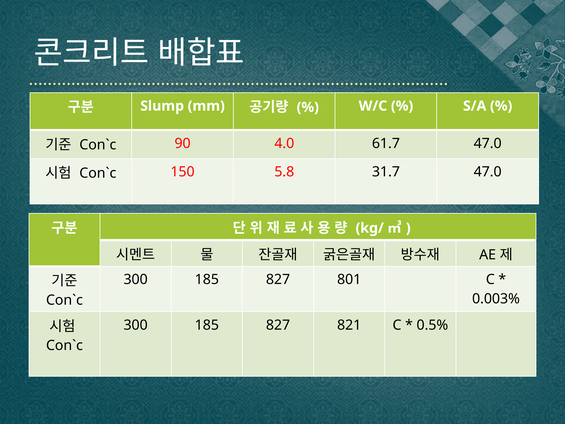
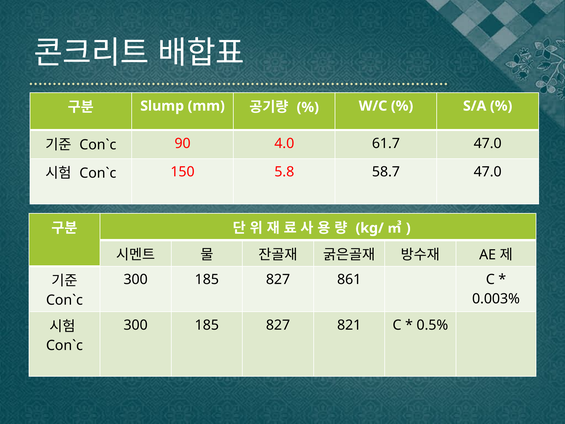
31.7: 31.7 -> 58.7 (386, 172)
801: 801 -> 861 (349, 279)
